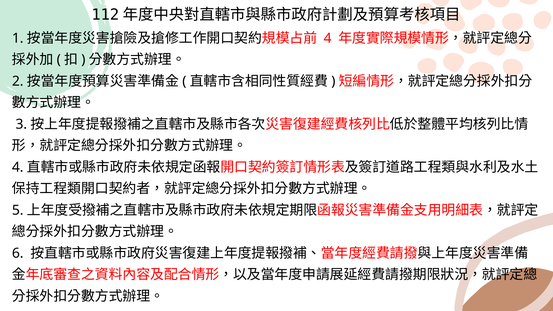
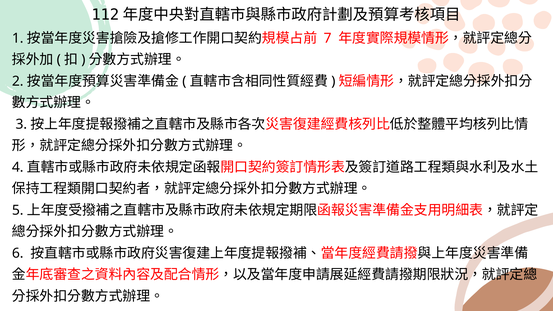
4: 4 -> 7 (328, 38)
